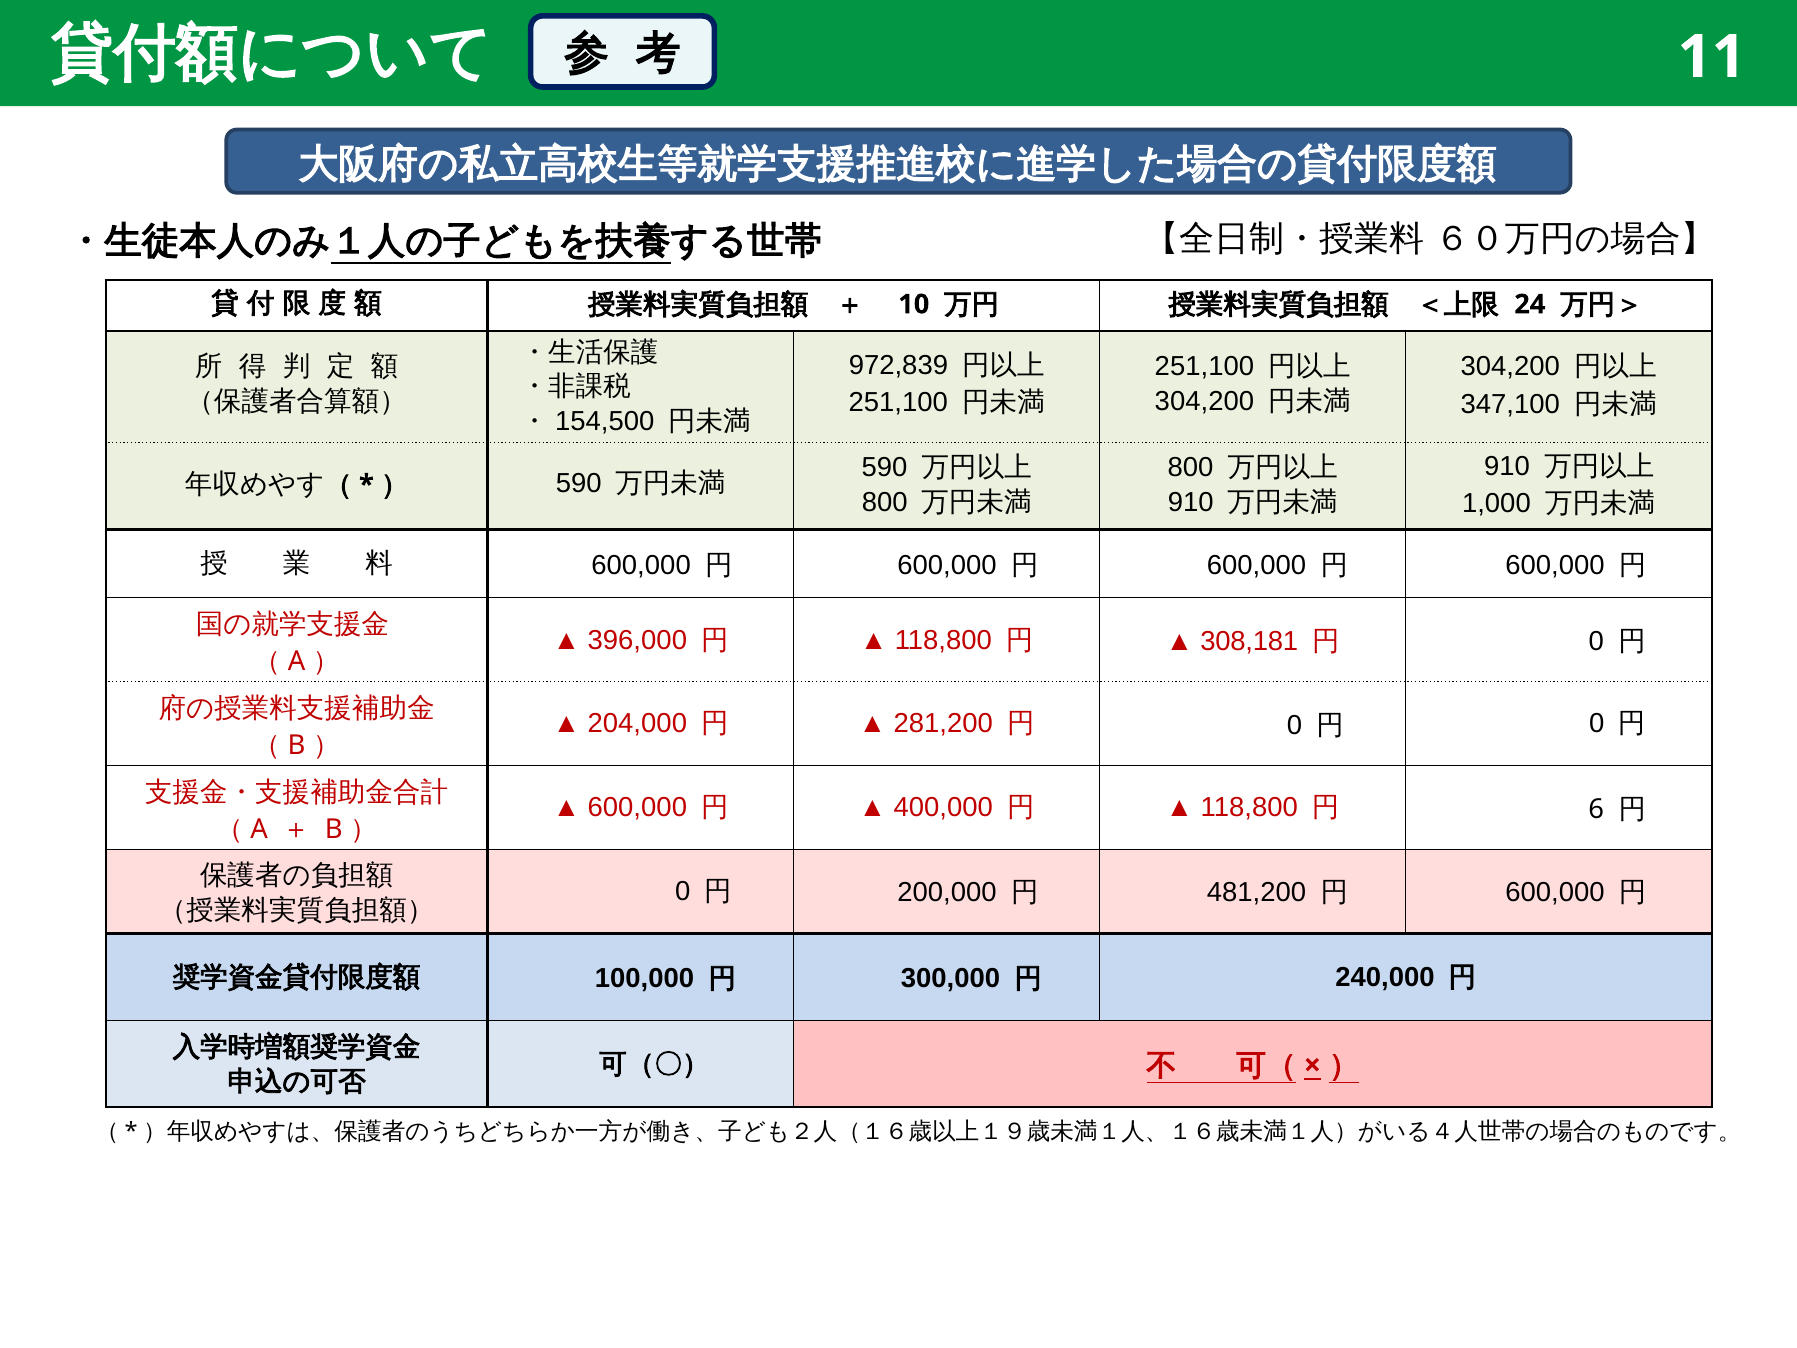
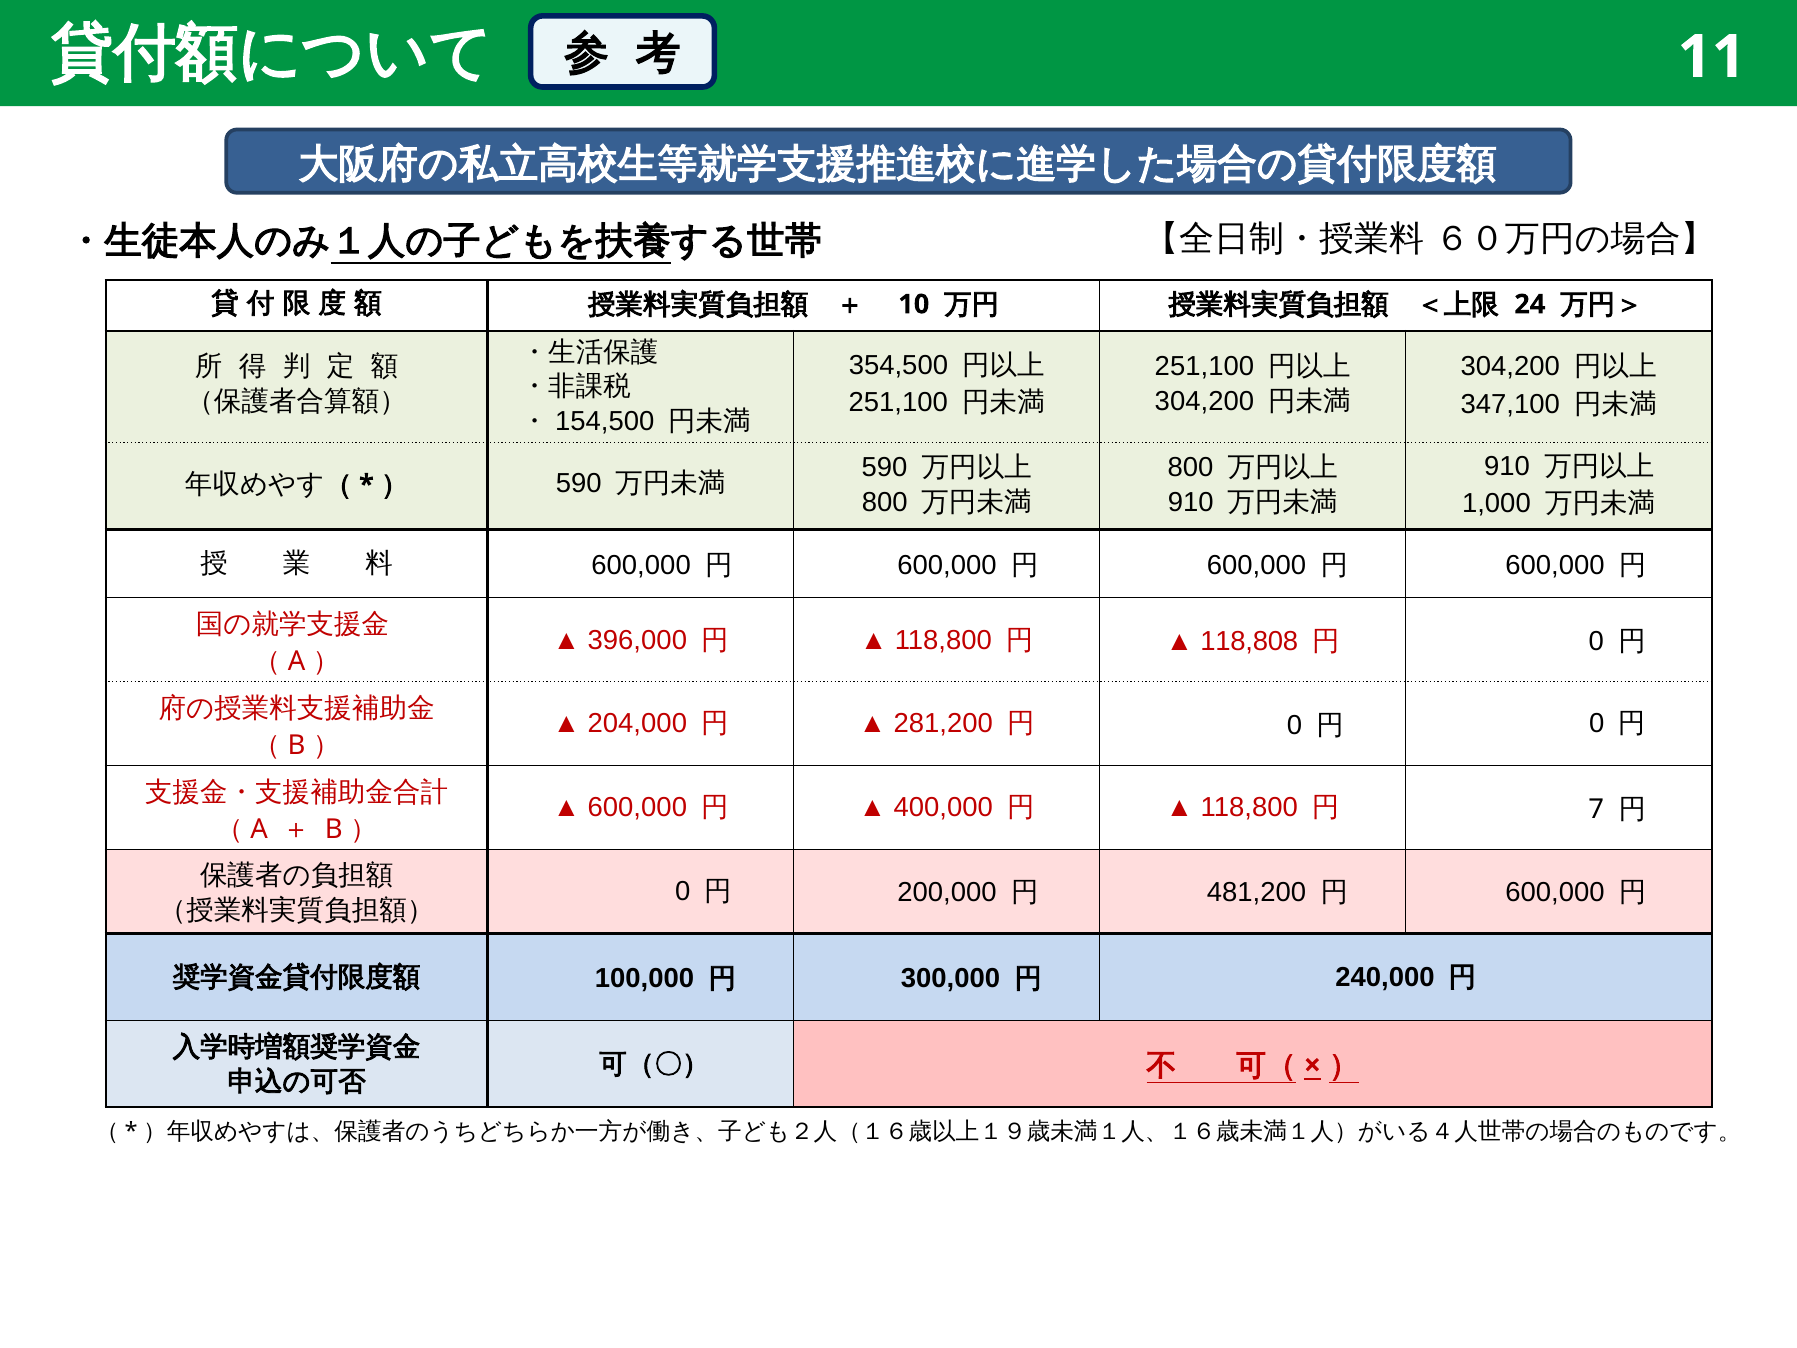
972,839: 972,839 -> 354,500 (898, 365)
308,181: 308,181 -> 118,808 (1249, 641)
6: 6 -> 7 (1596, 809)
